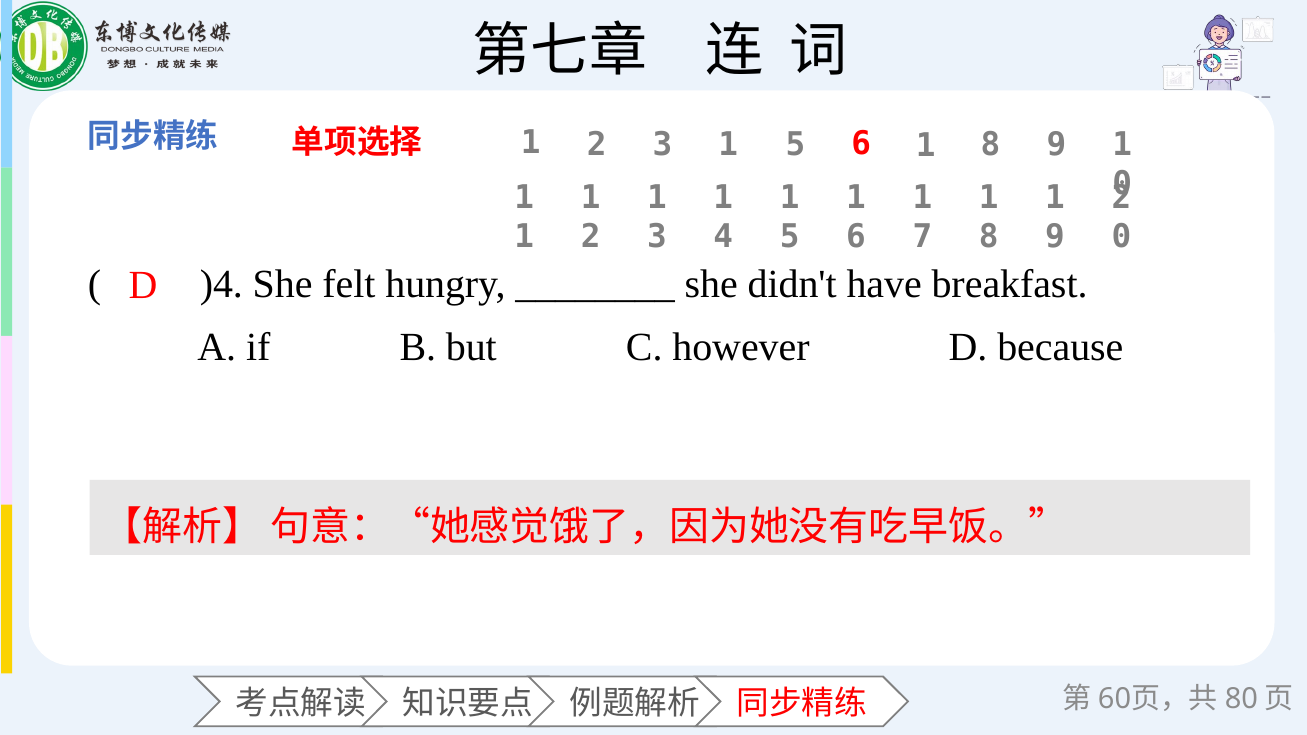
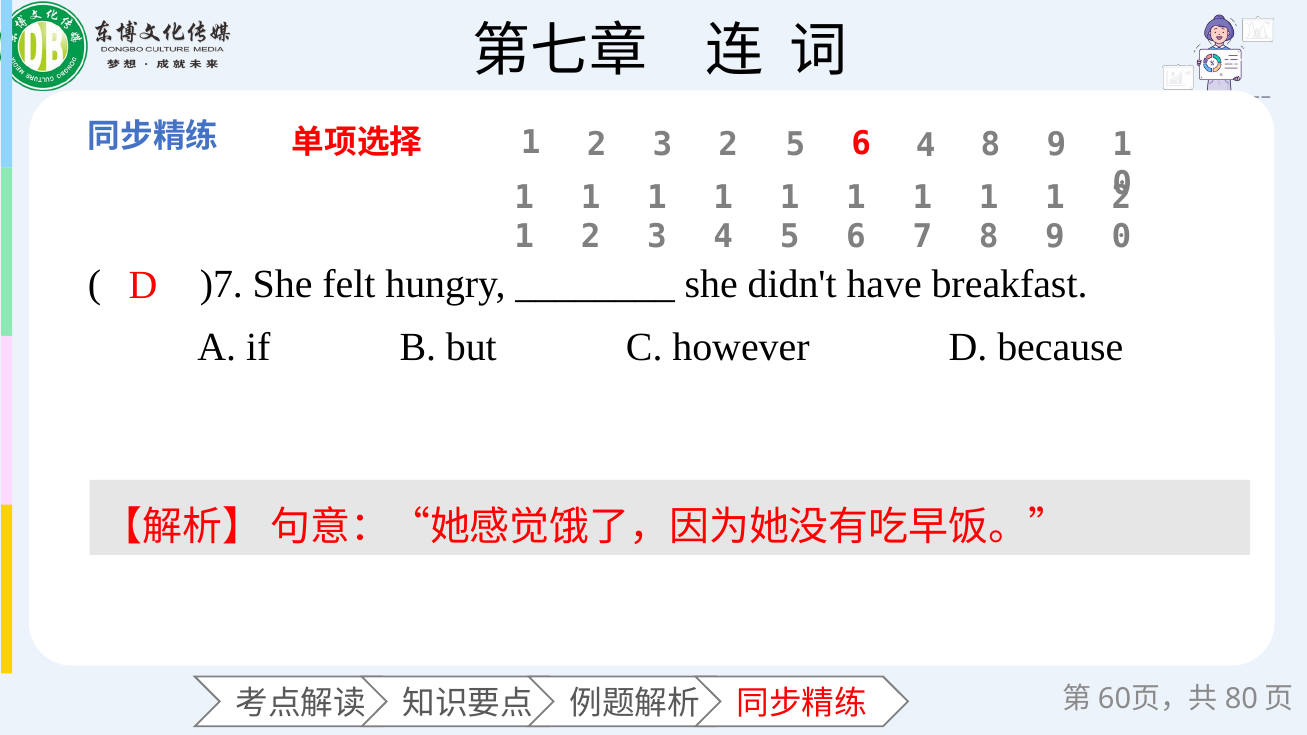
2 3 1: 1 -> 2 (728, 144)
5 6 1: 1 -> 4 (926, 146)
)4: )4 -> )7 (221, 285)
